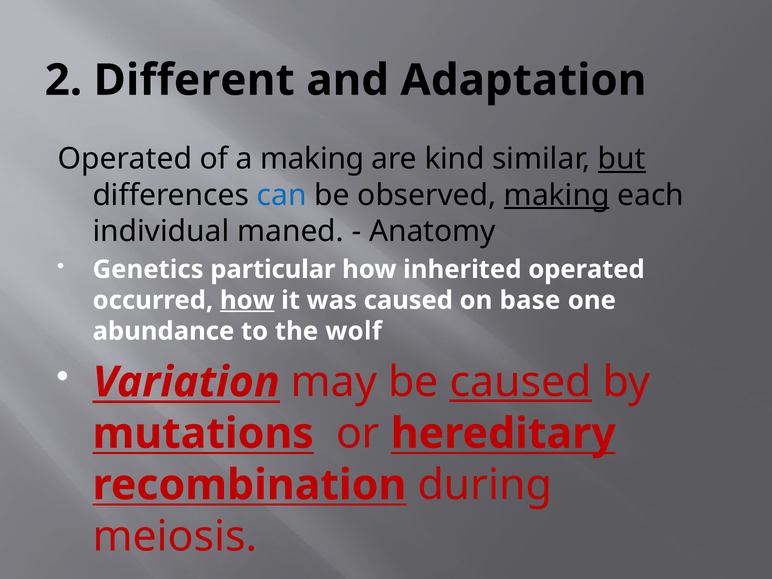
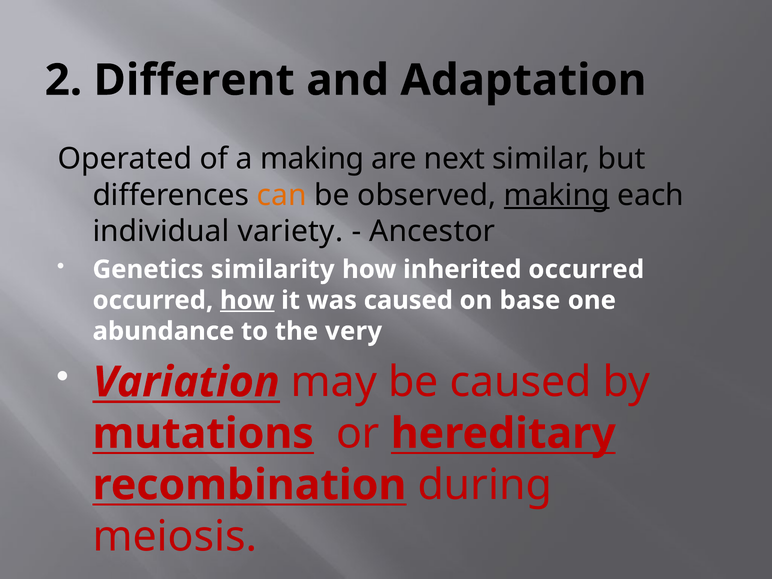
kind: kind -> next (455, 159)
but underline: present -> none (622, 159)
can colour: blue -> orange (282, 195)
maned: maned -> variety (290, 231)
Anatomy: Anatomy -> Ancestor (432, 231)
particular: particular -> similarity (273, 269)
inherited operated: operated -> occurred (586, 269)
wolf: wolf -> very (354, 331)
caused underline: present -> none (521, 382)
